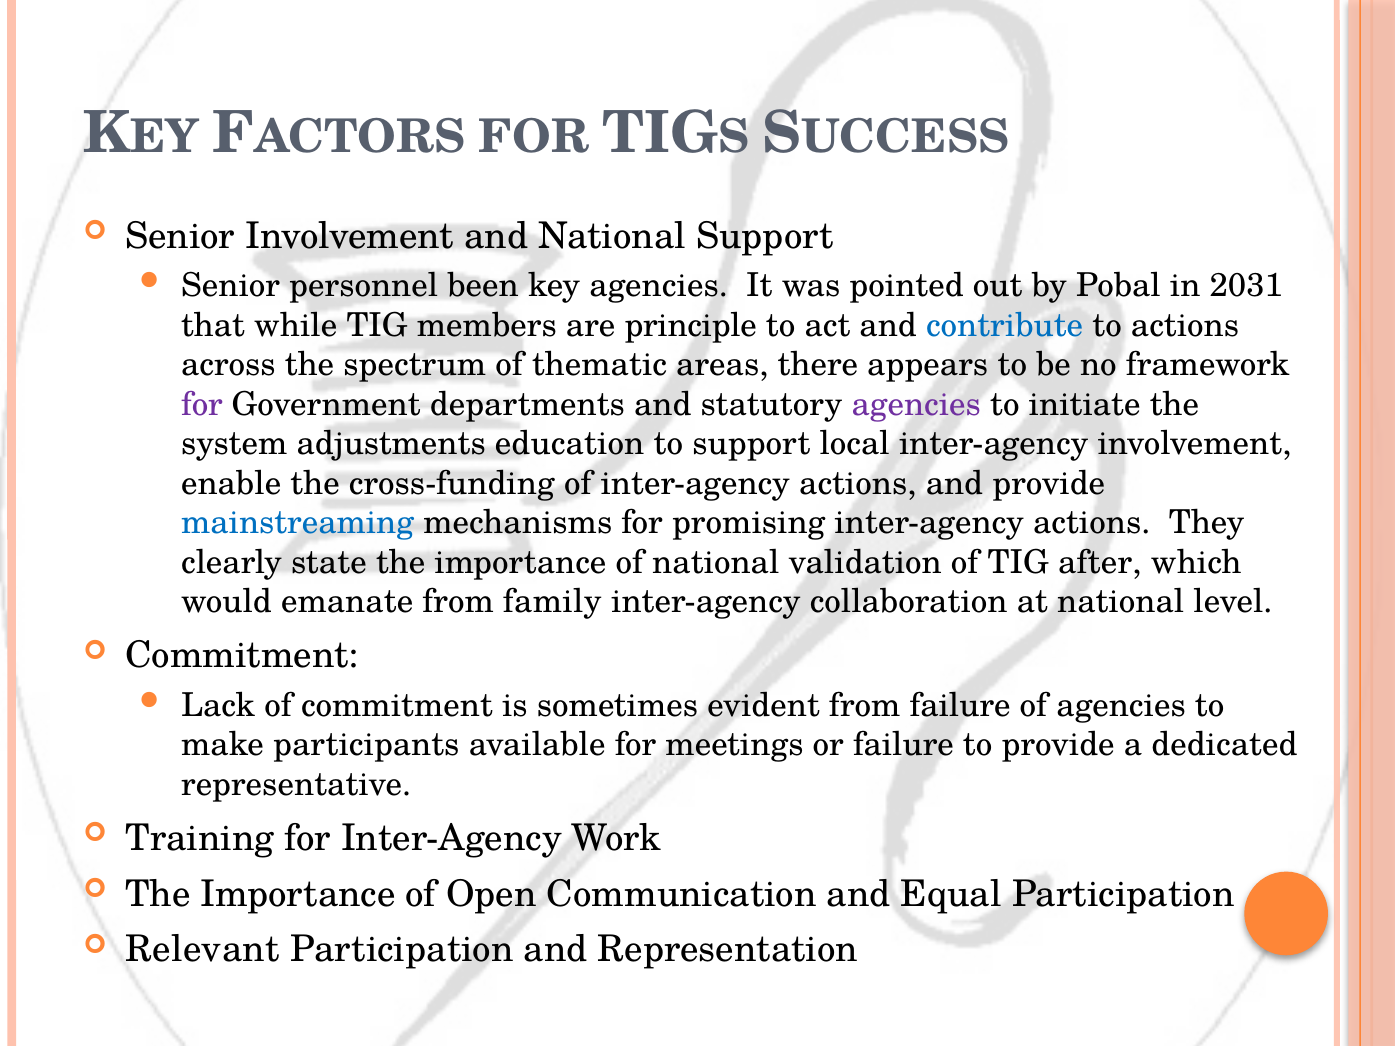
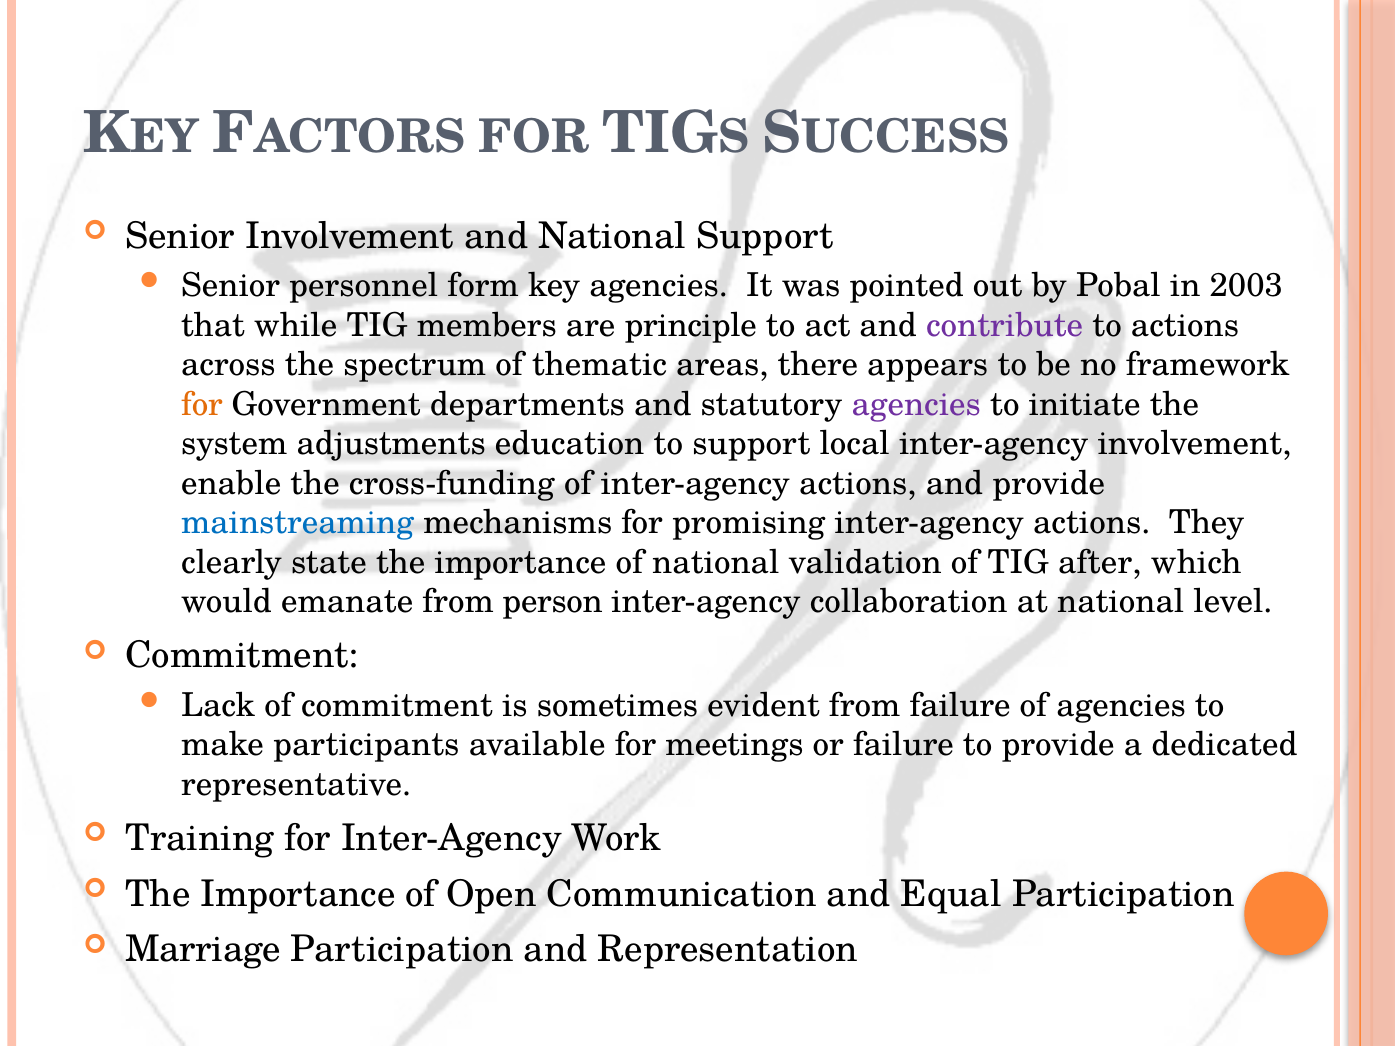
been: been -> form (483, 286)
2031: 2031 -> 2003 (1246, 286)
contribute colour: blue -> purple (1005, 325)
for colour: purple -> orange (202, 404)
family: family -> person (553, 602)
Relevant: Relevant -> Marriage (203, 950)
